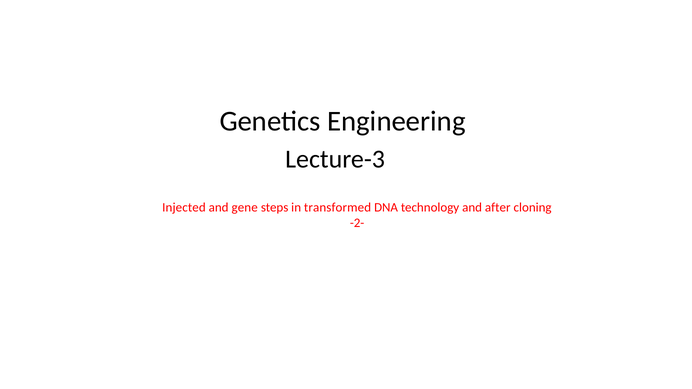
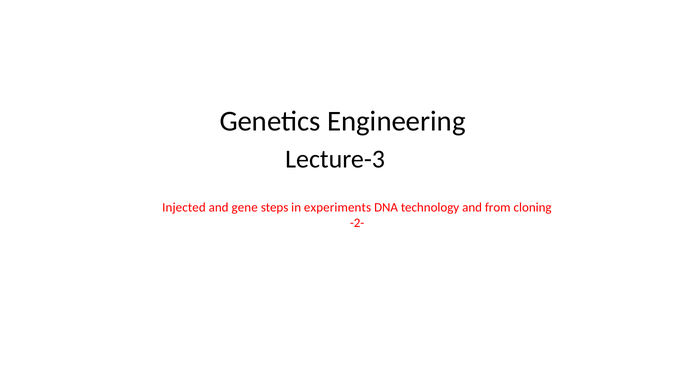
transformed: transformed -> experiments (338, 207)
after: after -> from (498, 207)
